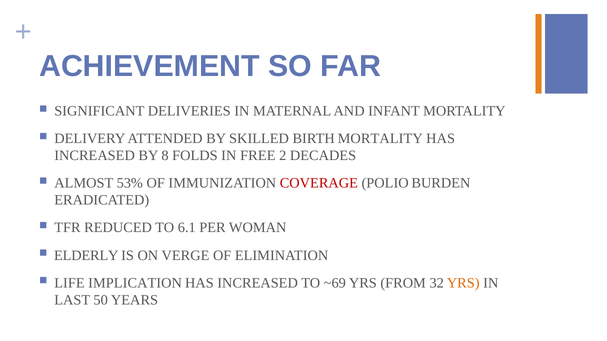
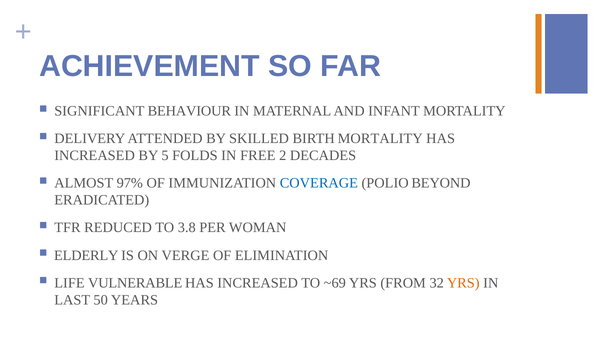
DELIVERIES: DELIVERIES -> BEHAVIOUR (189, 111)
8: 8 -> 5 (165, 156)
53%: 53% -> 97% (130, 183)
COVERAGE colour: red -> blue (319, 183)
BURDEN: BURDEN -> BEYOND (441, 183)
6.1: 6.1 -> 3.8 (187, 228)
IMPLICATION: IMPLICATION -> VULNERABLE (135, 283)
